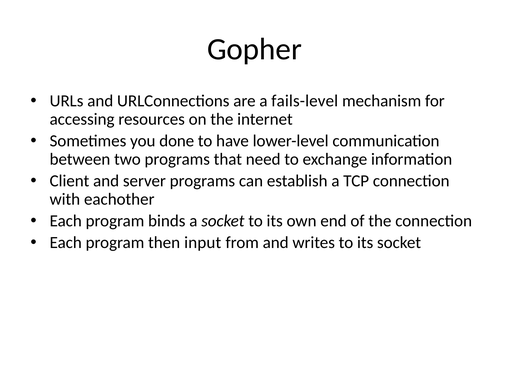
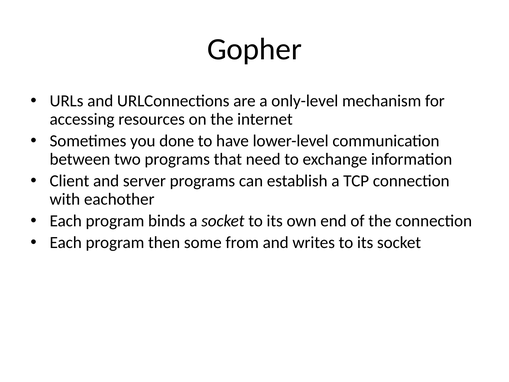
fails-level: fails-level -> only-level (305, 101)
input: input -> some (203, 242)
